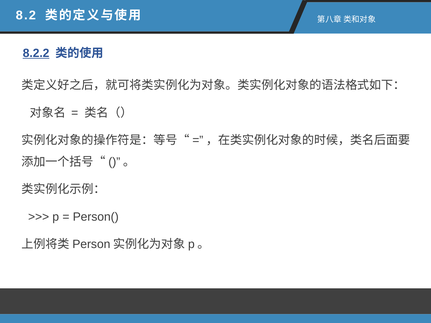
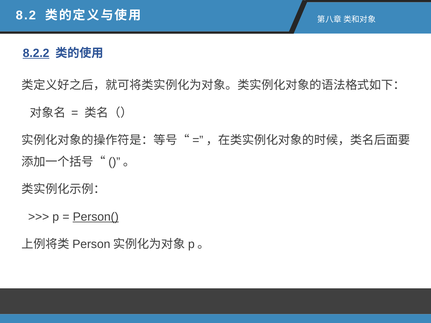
Person( underline: none -> present (96, 217)
